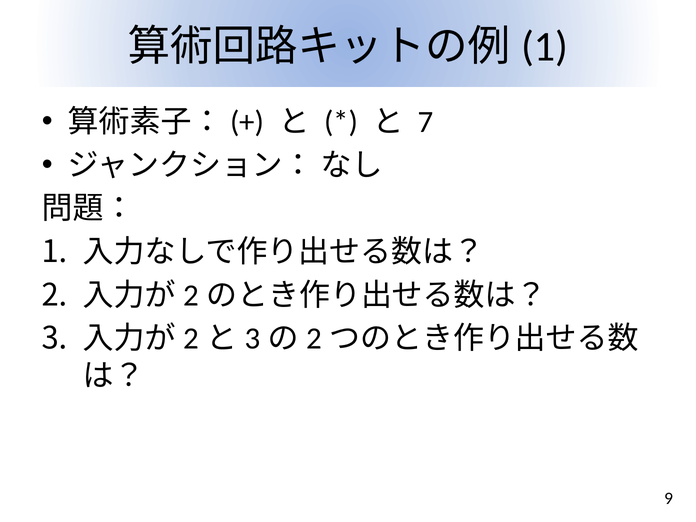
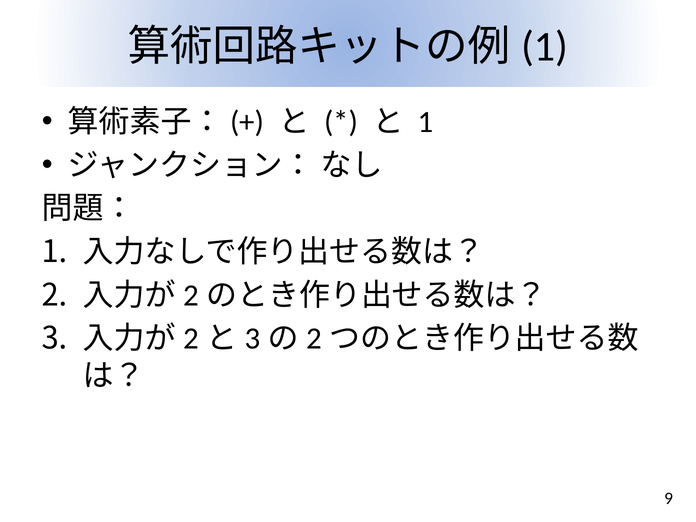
7: 7 -> 1 (426, 122)
